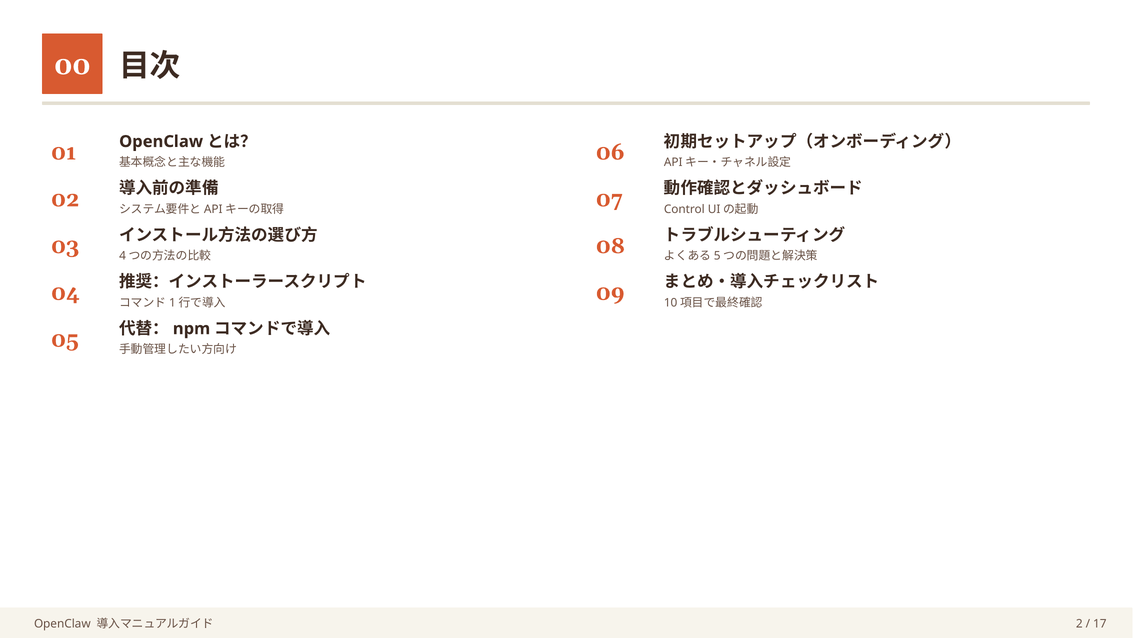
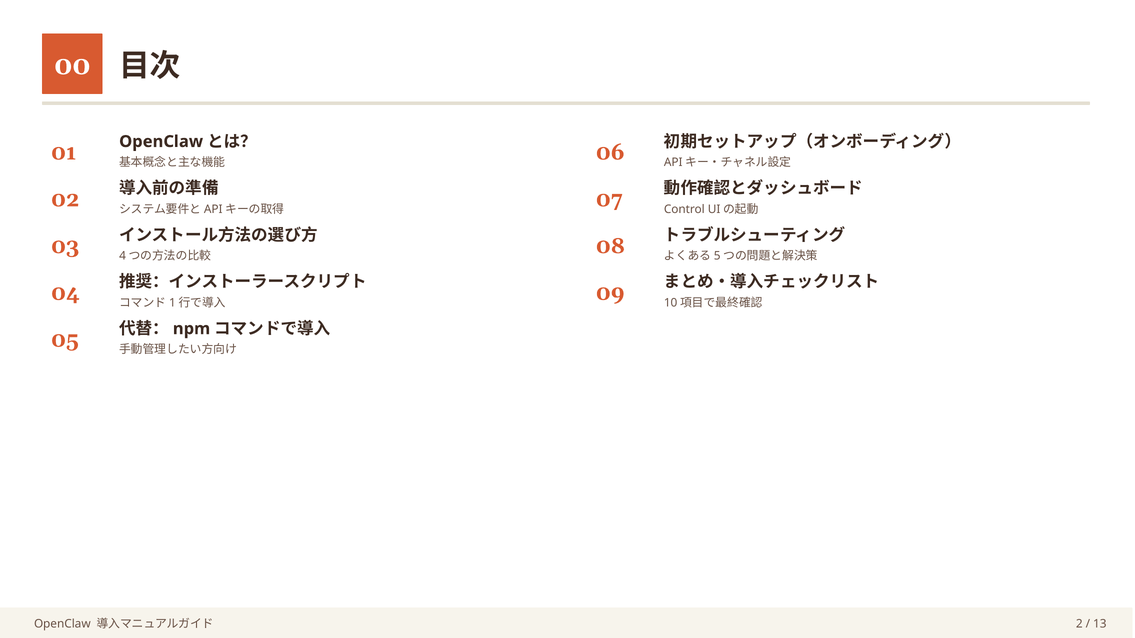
17: 17 -> 13 (1100, 624)
